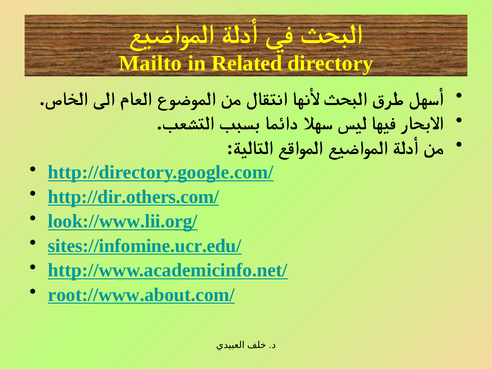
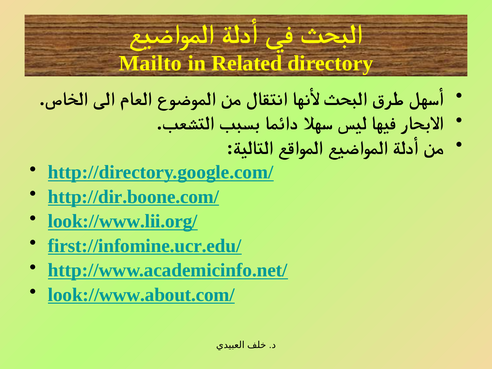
http://dir.others.com/: http://dir.others.com/ -> http://dir.boone.com/ (134, 197)
sites://infomine.ucr.edu/: sites://infomine.ucr.edu/ -> first://infomine.ucr.edu/ (145, 246)
root://www.about.com/: root://www.about.com/ -> look://www.about.com/ (141, 295)
